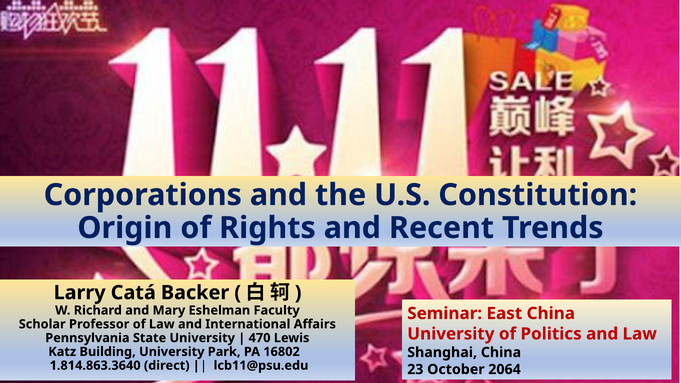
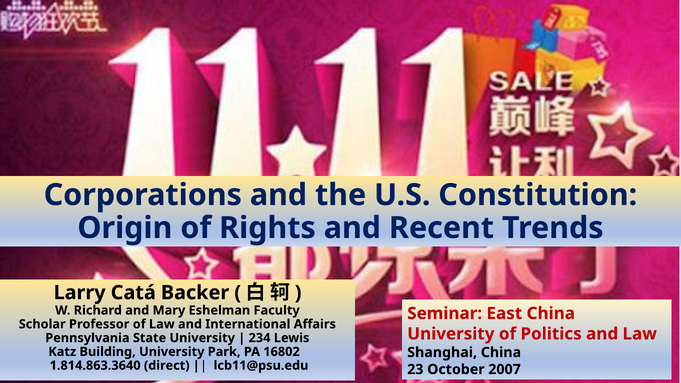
470: 470 -> 234 (260, 338)
2064: 2064 -> 2007 (505, 369)
